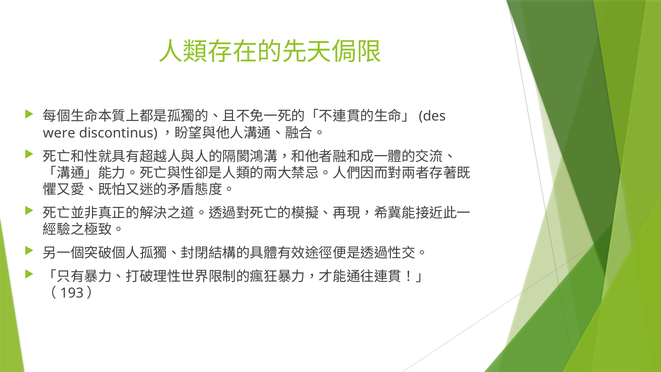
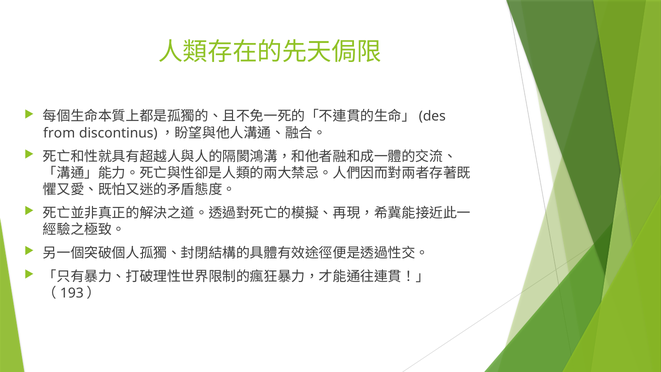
were: were -> from (59, 133)
